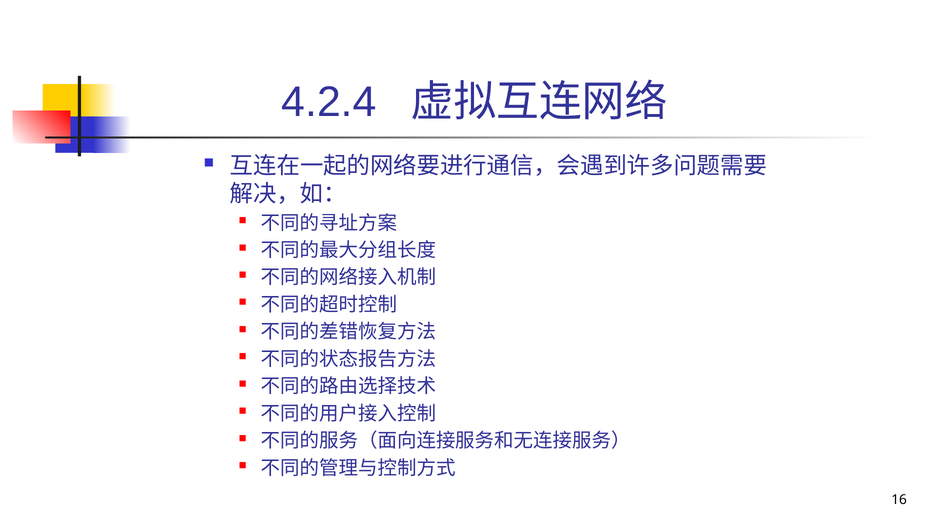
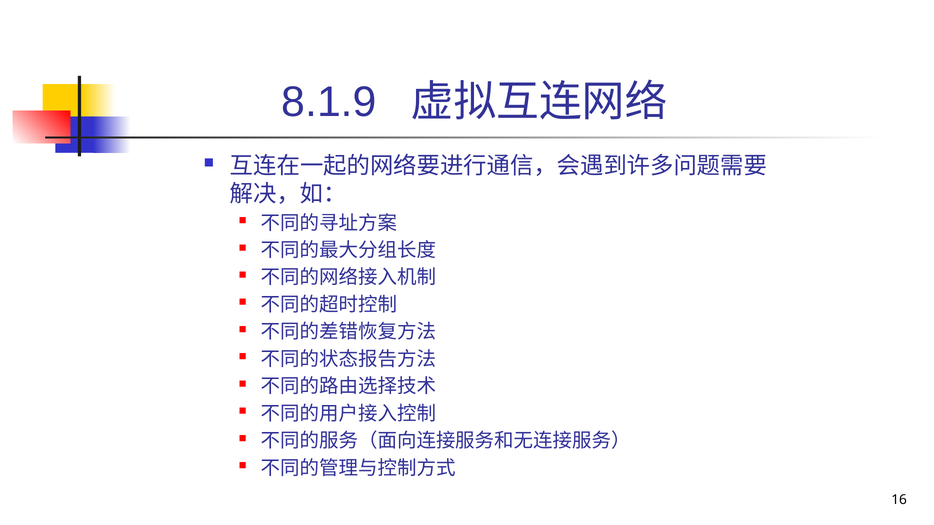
4.2.4: 4.2.4 -> 8.1.9 (329, 102)
